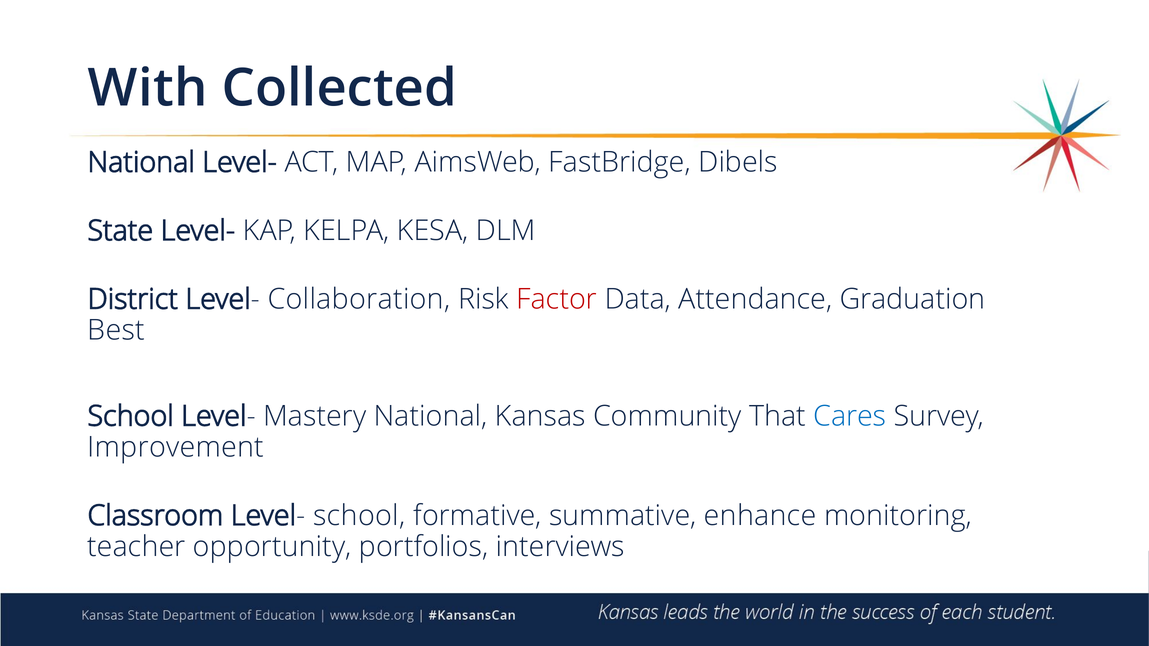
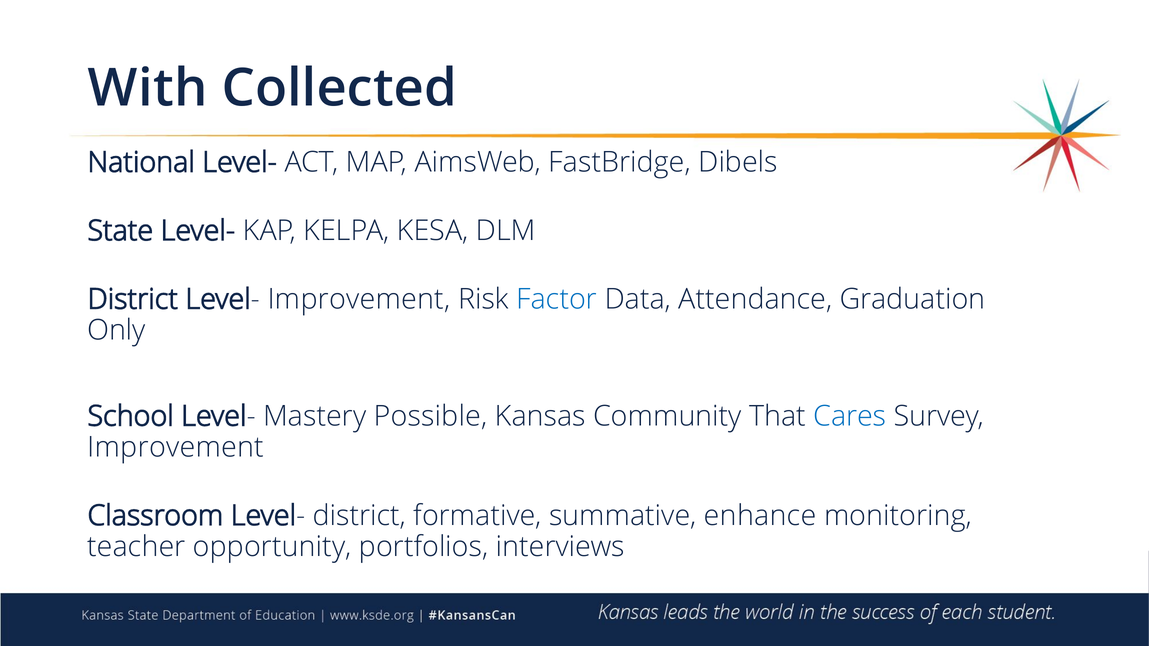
Level- Collaboration: Collaboration -> Improvement (359, 299)
Factor colour: red -> blue (557, 299)
Best: Best -> Only (116, 330)
Mastery National: National -> Possible (431, 416)
Level- school: school -> district (359, 516)
